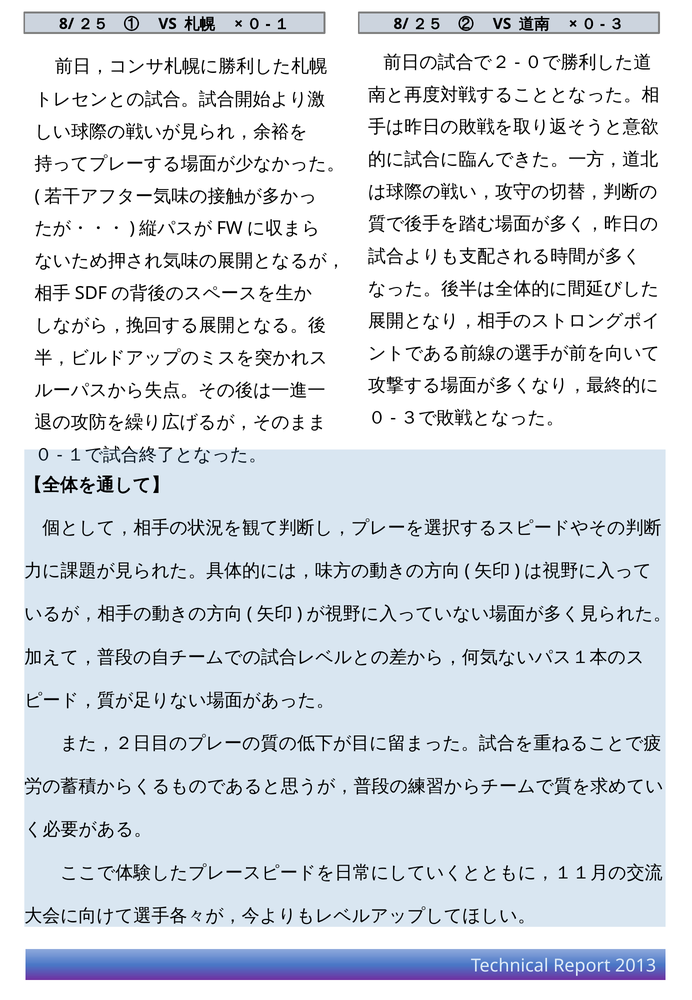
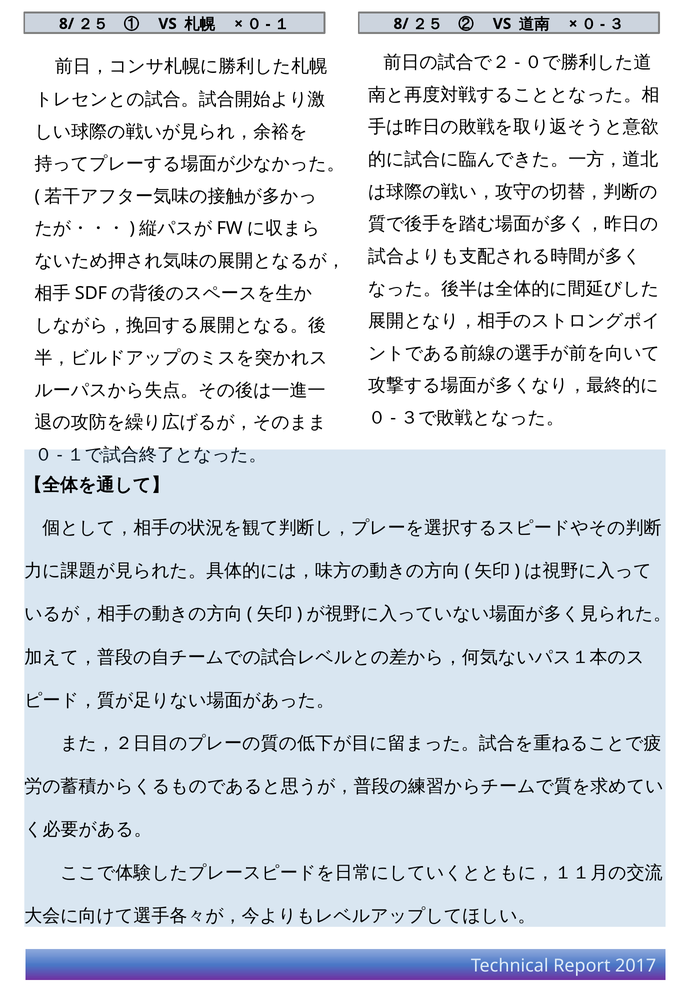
2013: 2013 -> 2017 (636, 965)
